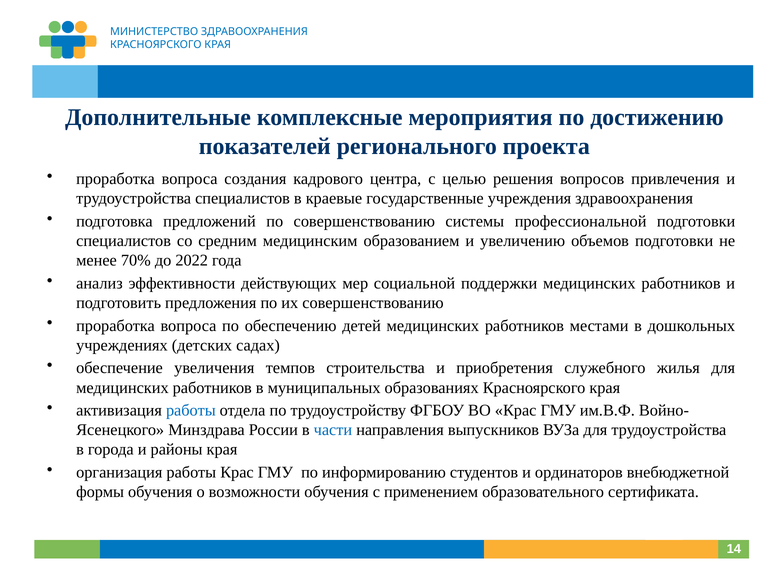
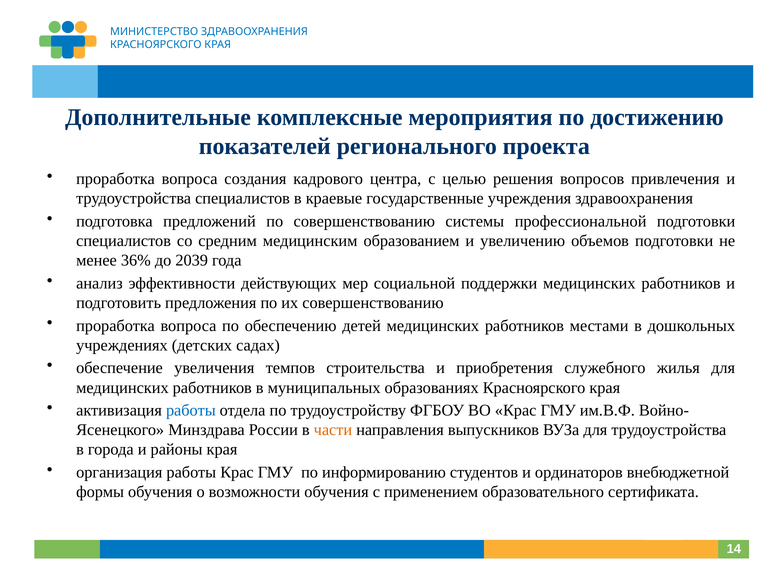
70%: 70% -> 36% (136, 261)
2022: 2022 -> 2039 (192, 261)
части colour: blue -> orange (333, 430)
